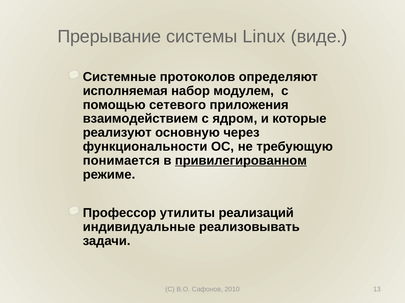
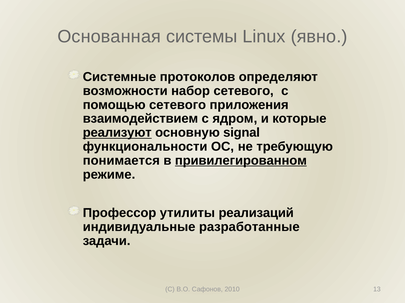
Прерывание: Прерывание -> Основанная (109, 37)
виде: виде -> явно (319, 37)
исполняемая: исполняемая -> возможности (125, 91)
набор модулем: модулем -> сетевого (244, 91)
реализуют underline: none -> present (117, 133)
через: через -> signal (242, 133)
реализовывать: реализовывать -> разработанные (249, 227)
